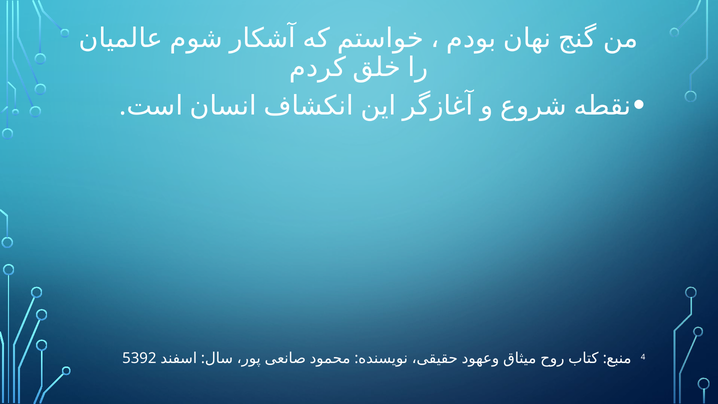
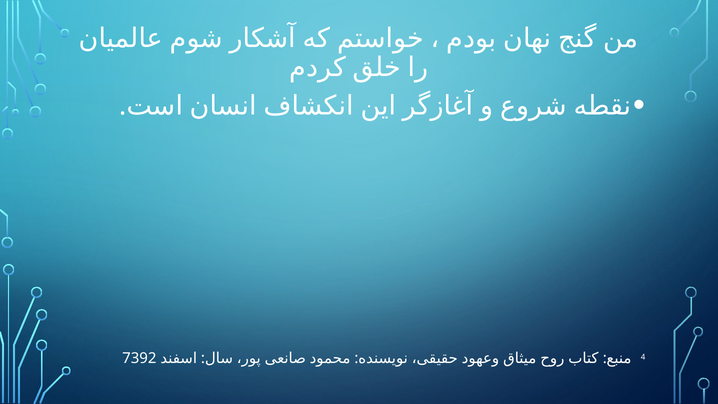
5392: 5392 -> 7392 (139, 358)
